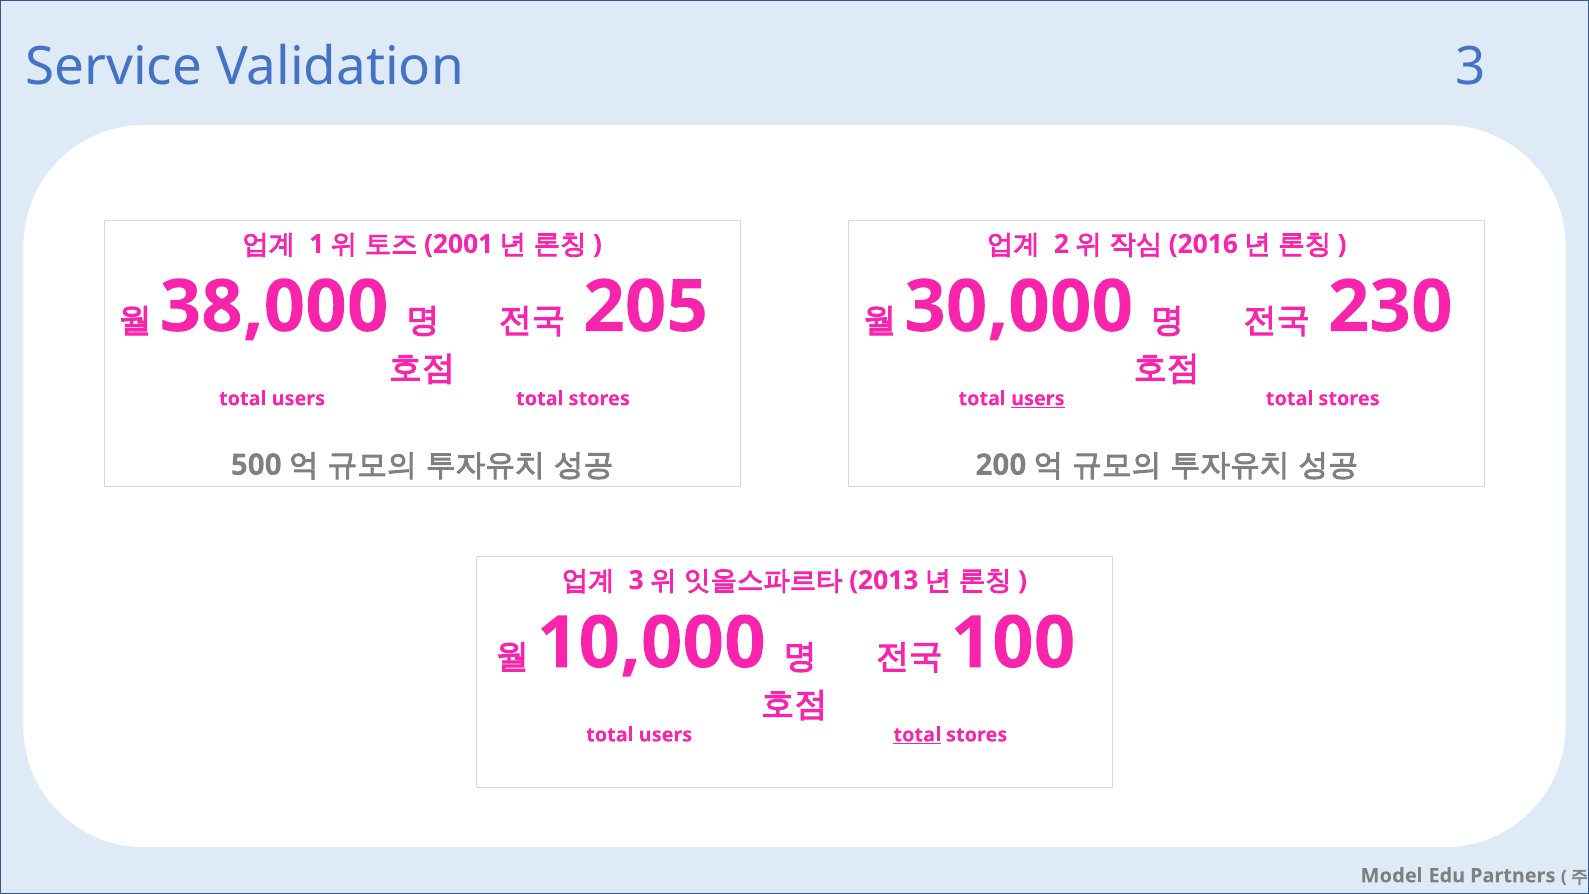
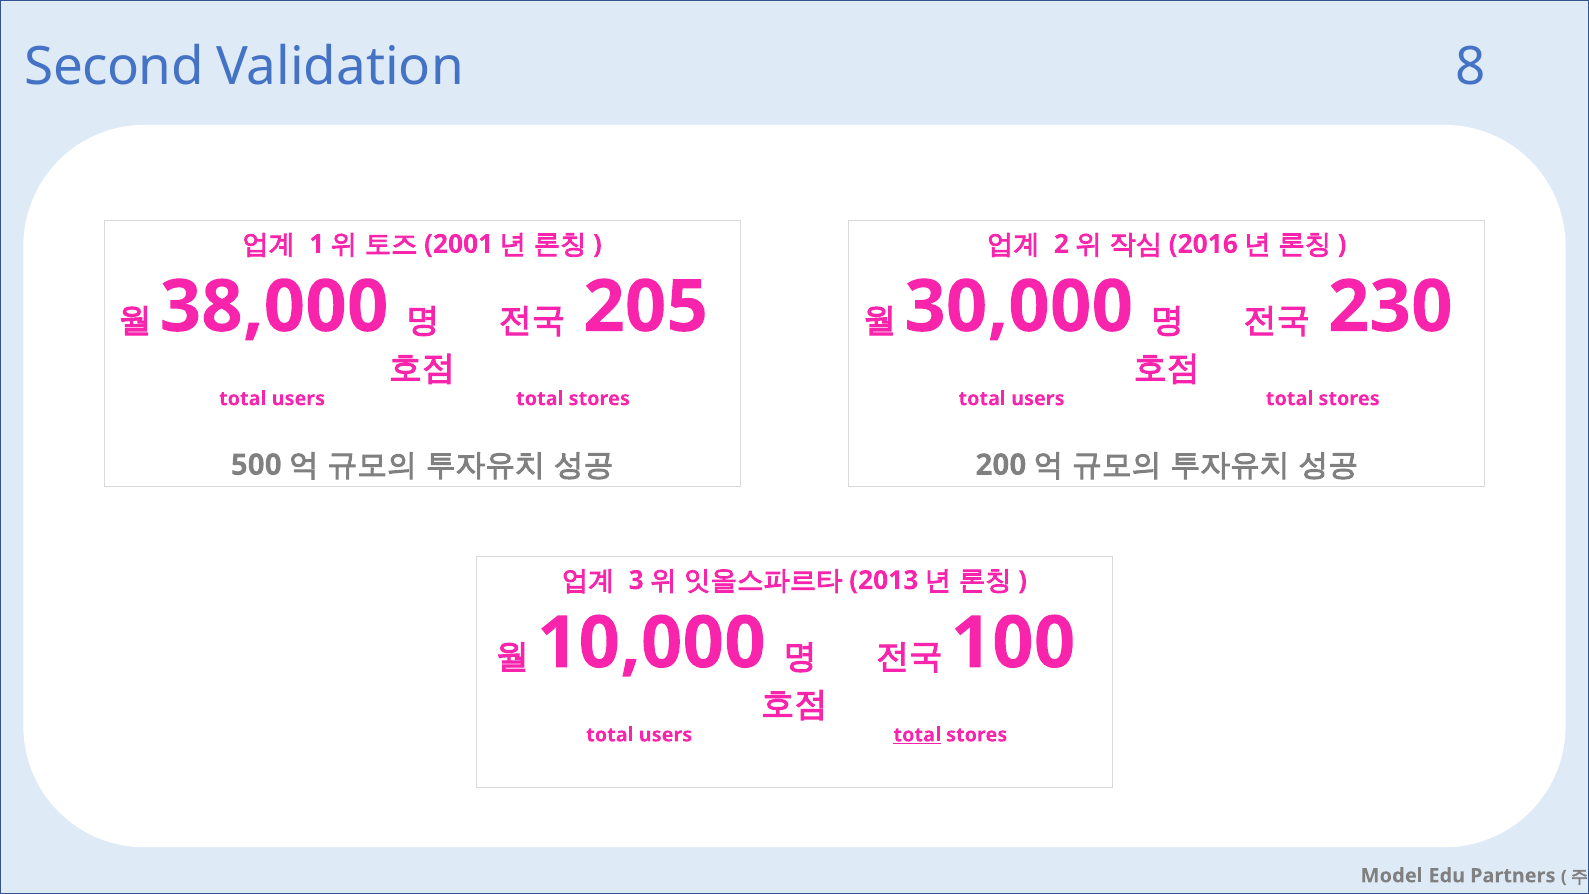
Service: Service -> Second (114, 67)
Validation 3: 3 -> 8 (1471, 67)
users underline: present -> none (1038, 399)
